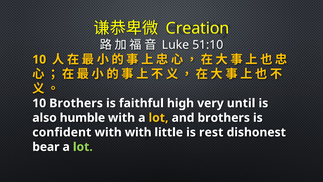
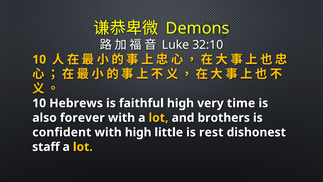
Creation: Creation -> Demons (198, 28)
51:10: 51:10 -> 32:10 (208, 45)
10 Brothers: Brothers -> Hebrews (76, 103)
until: until -> time (241, 103)
humble: humble -> forever (82, 118)
with with: with -> high (138, 132)
bear: bear -> staff (46, 147)
lot colour: light green -> yellow (83, 147)
